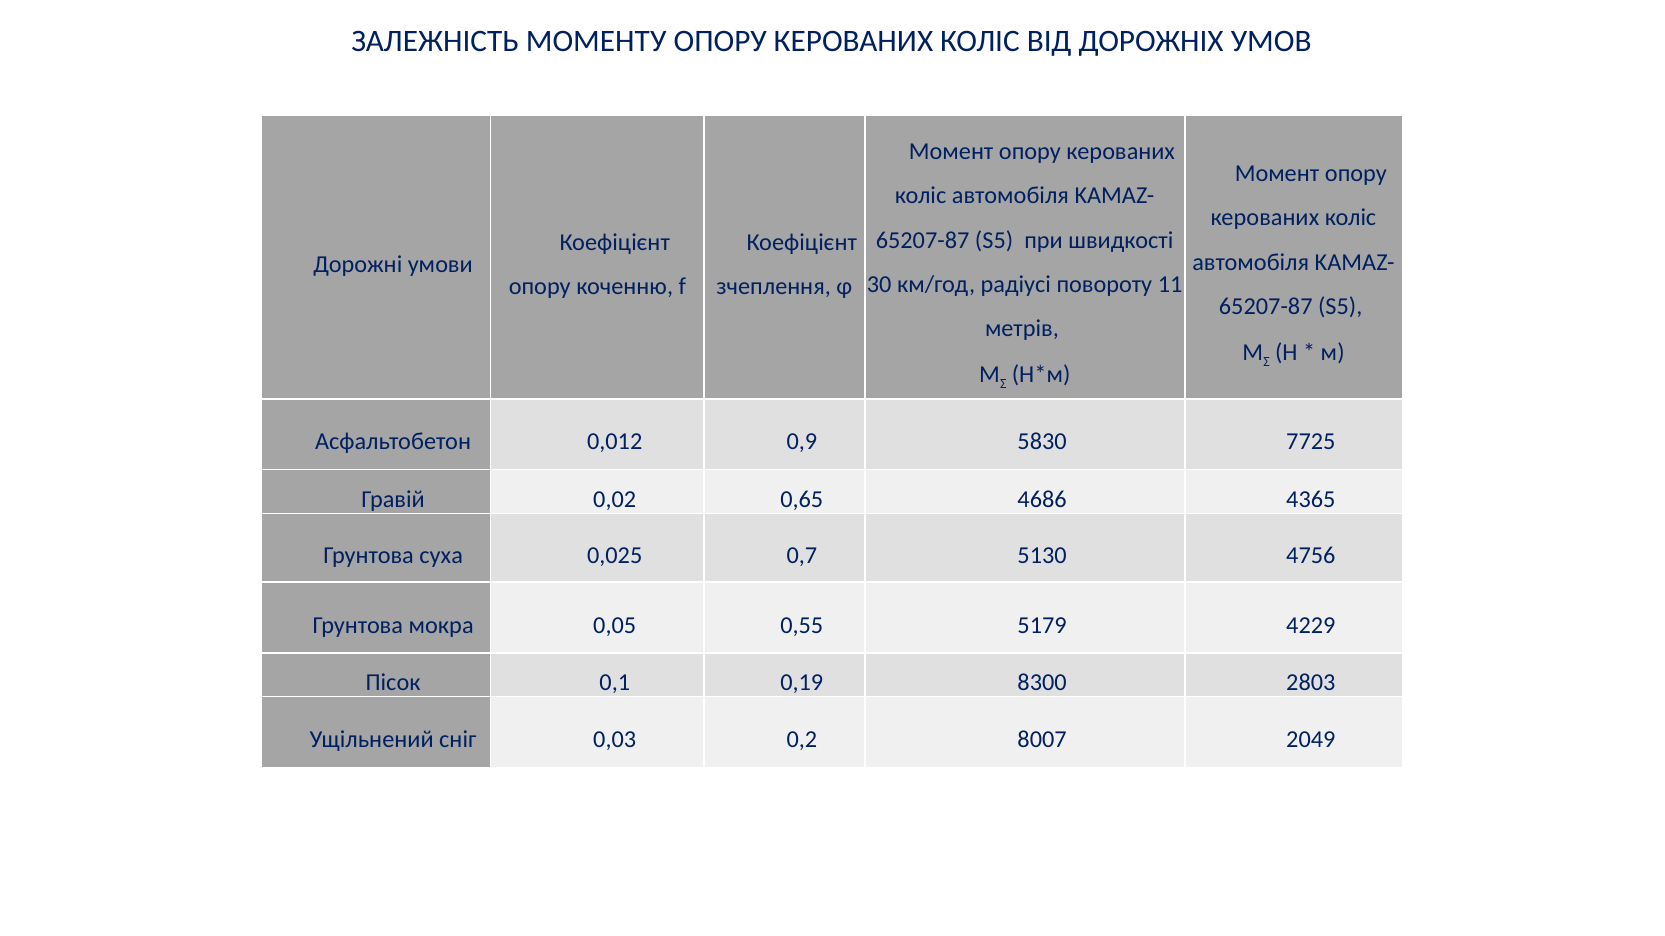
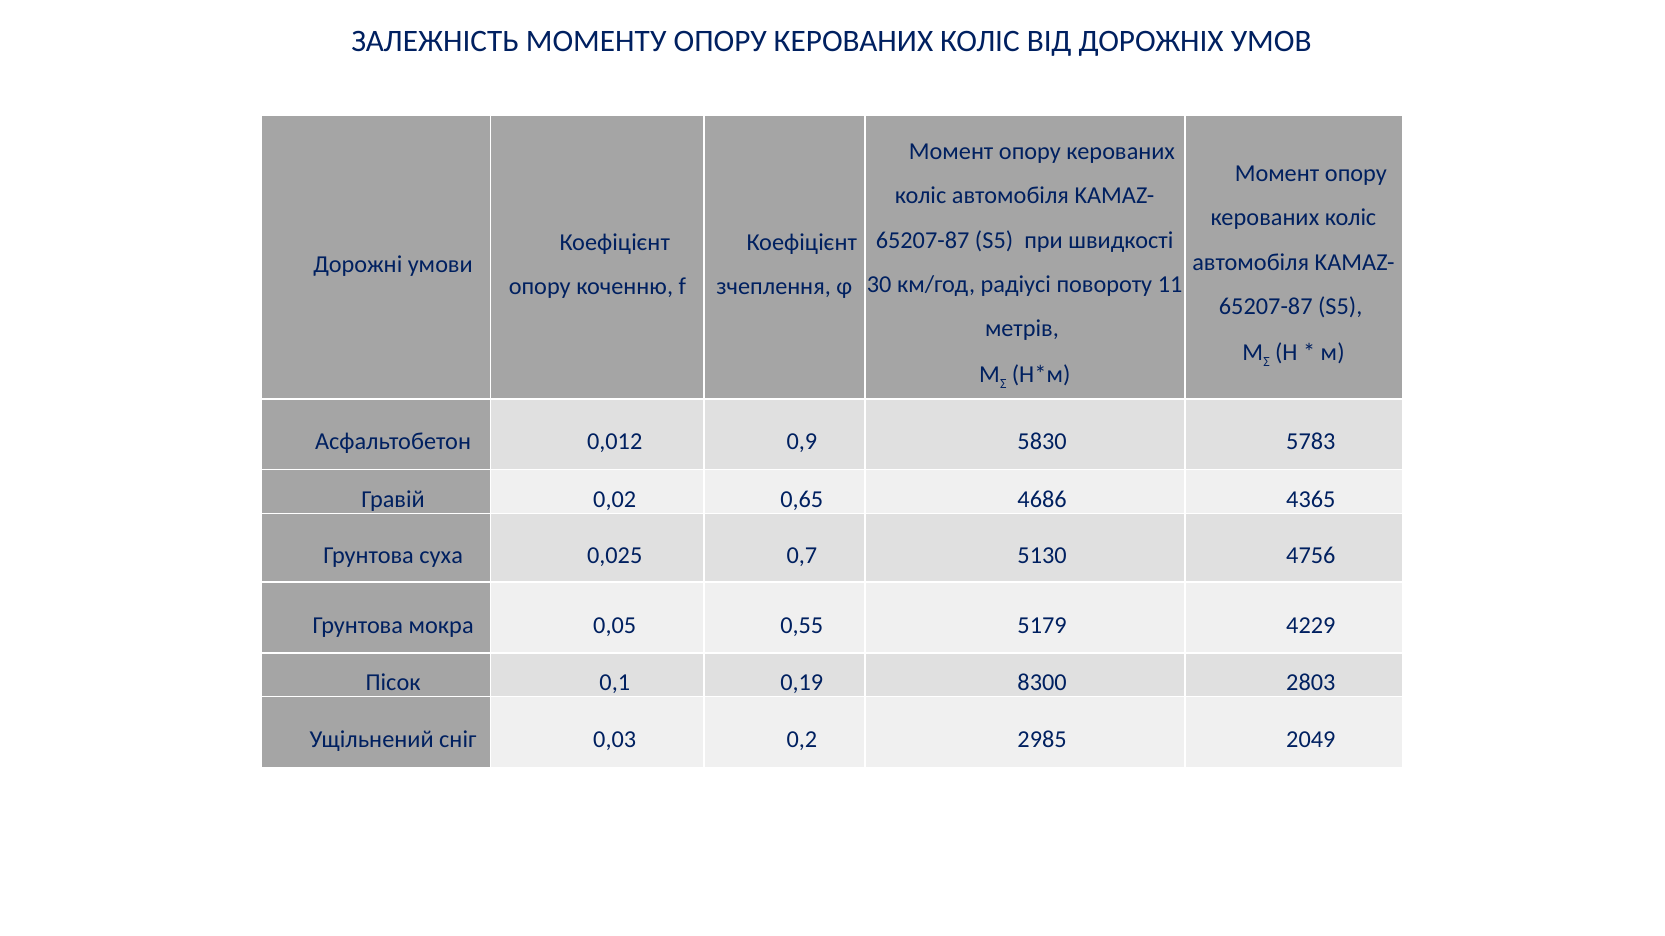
7725: 7725 -> 5783 (1311, 442)
8007: 8007 -> 2985 (1042, 740)
